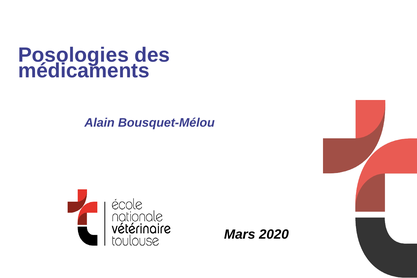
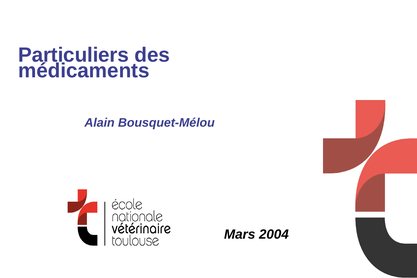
Posologies: Posologies -> Particuliers (74, 55)
2020: 2020 -> 2004 (274, 234)
